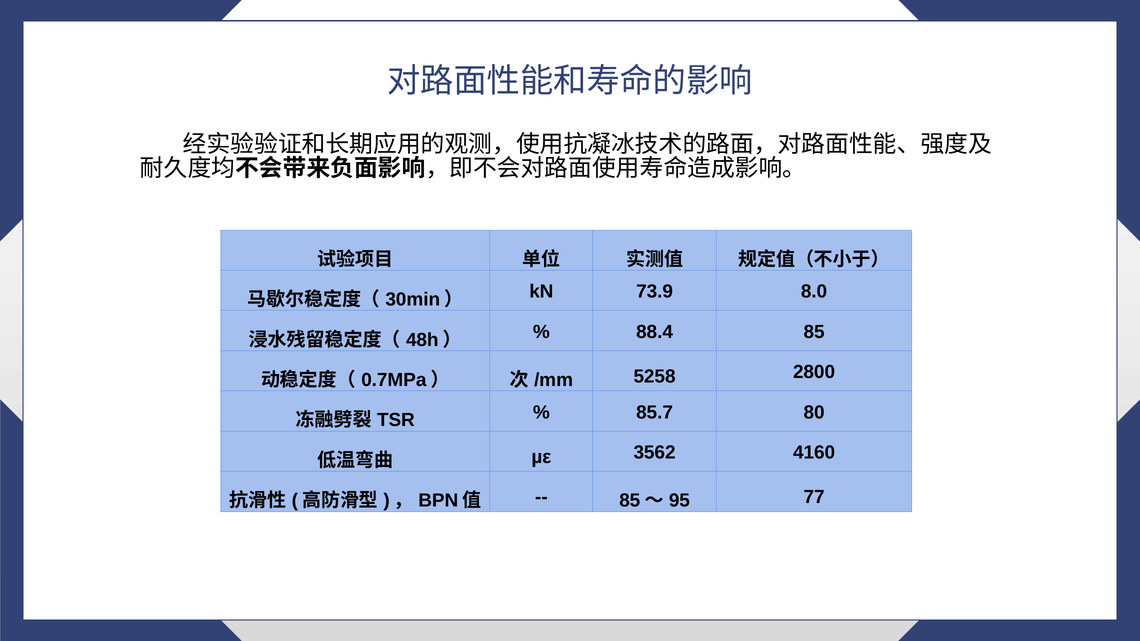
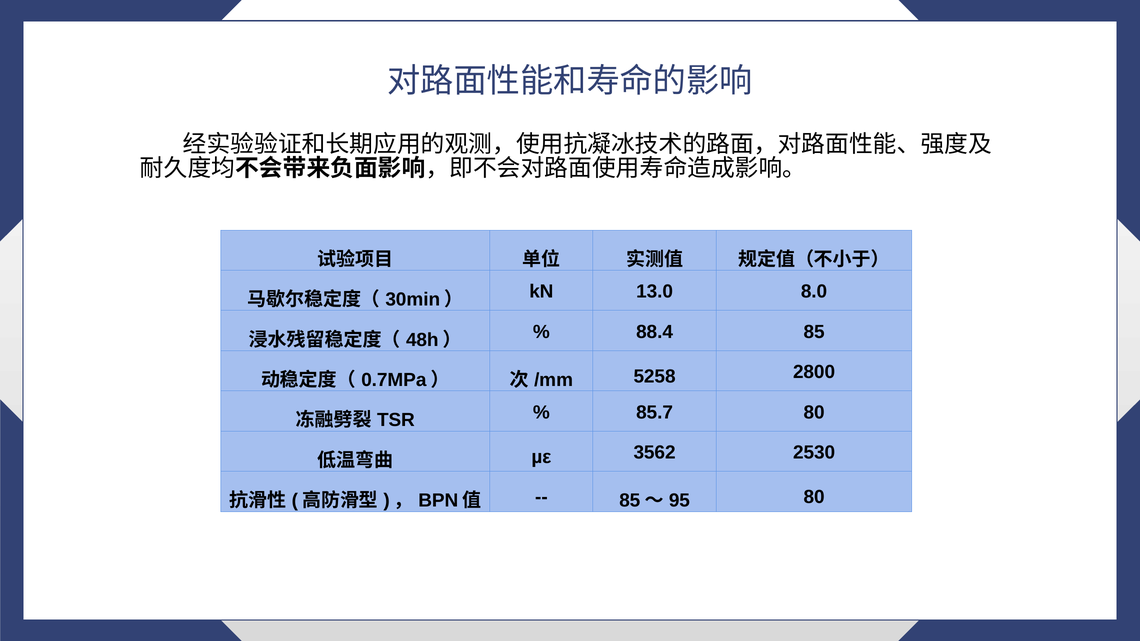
73.9: 73.9 -> 13.0 (655, 292)
4160: 4160 -> 2530 (814, 453)
77: 77 -> 80 (814, 497)
